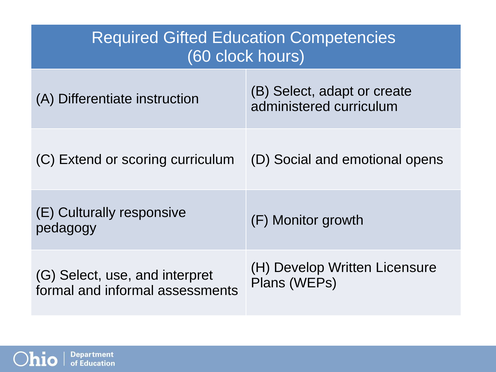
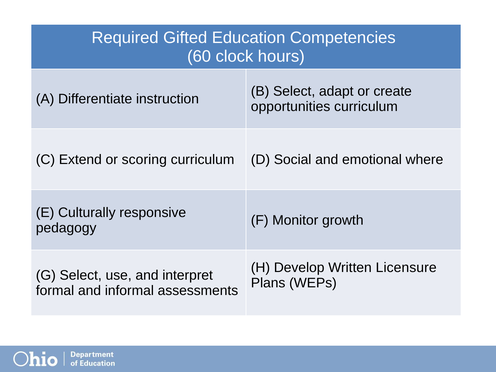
administered: administered -> opportunities (291, 107)
opens: opens -> where (424, 159)
